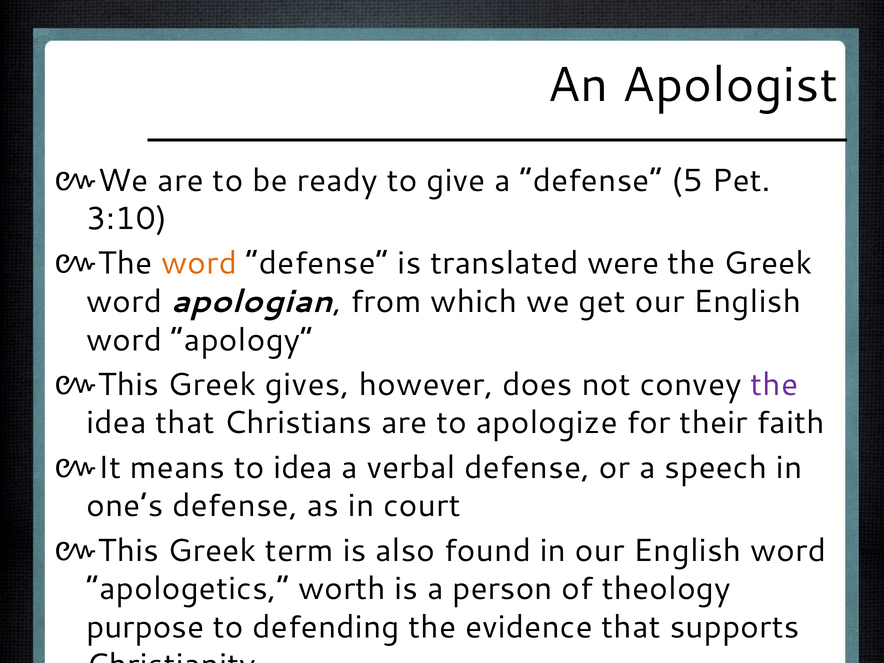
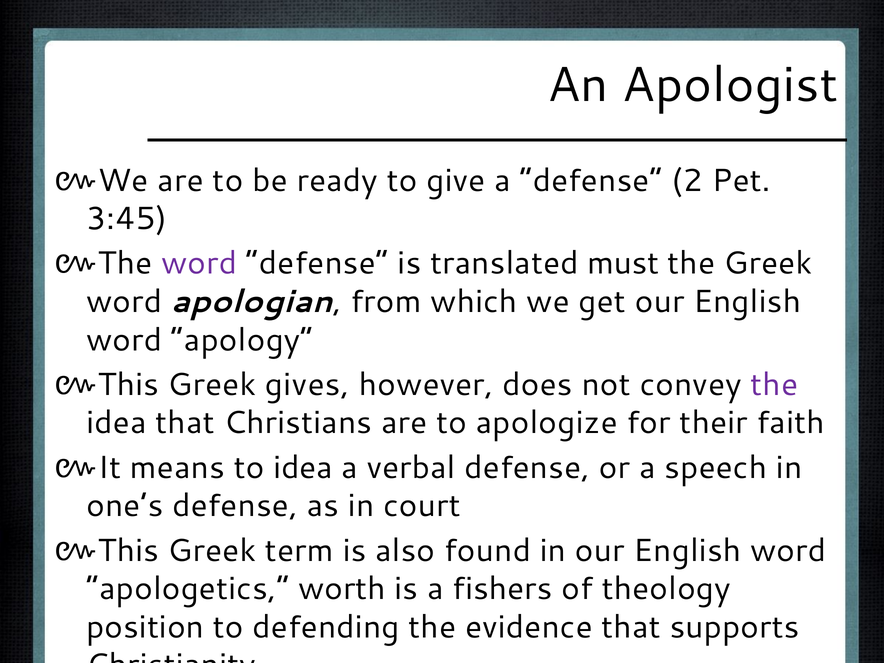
5: 5 -> 2 (687, 181)
3:10: 3:10 -> 3:45 (127, 219)
word colour: orange -> purple (199, 263)
were: were -> must (623, 263)
person: person -> fishers (502, 589)
purpose: purpose -> position (145, 627)
